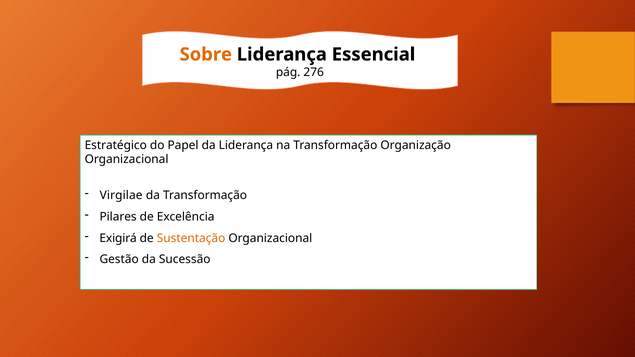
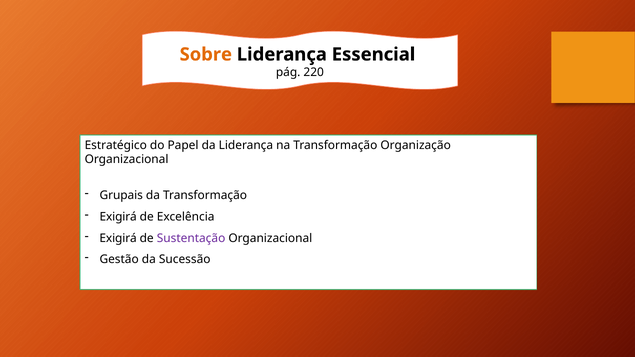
276: 276 -> 220 (314, 72)
Virgilae: Virgilae -> Grupais (121, 195)
Pilares: Pilares -> Exigirá (118, 217)
Sustentação colour: orange -> purple (191, 238)
